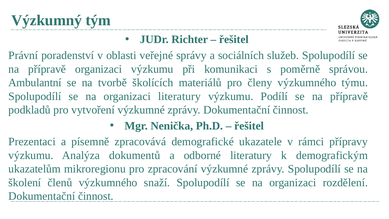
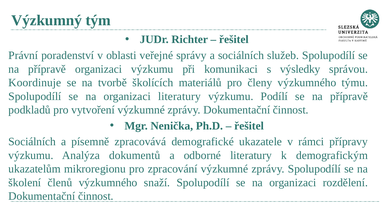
poměrně: poměrně -> výsledky (300, 69)
Ambulantní: Ambulantní -> Koordinuje (35, 83)
Prezentaci: Prezentaci -> Sociálních (32, 142)
